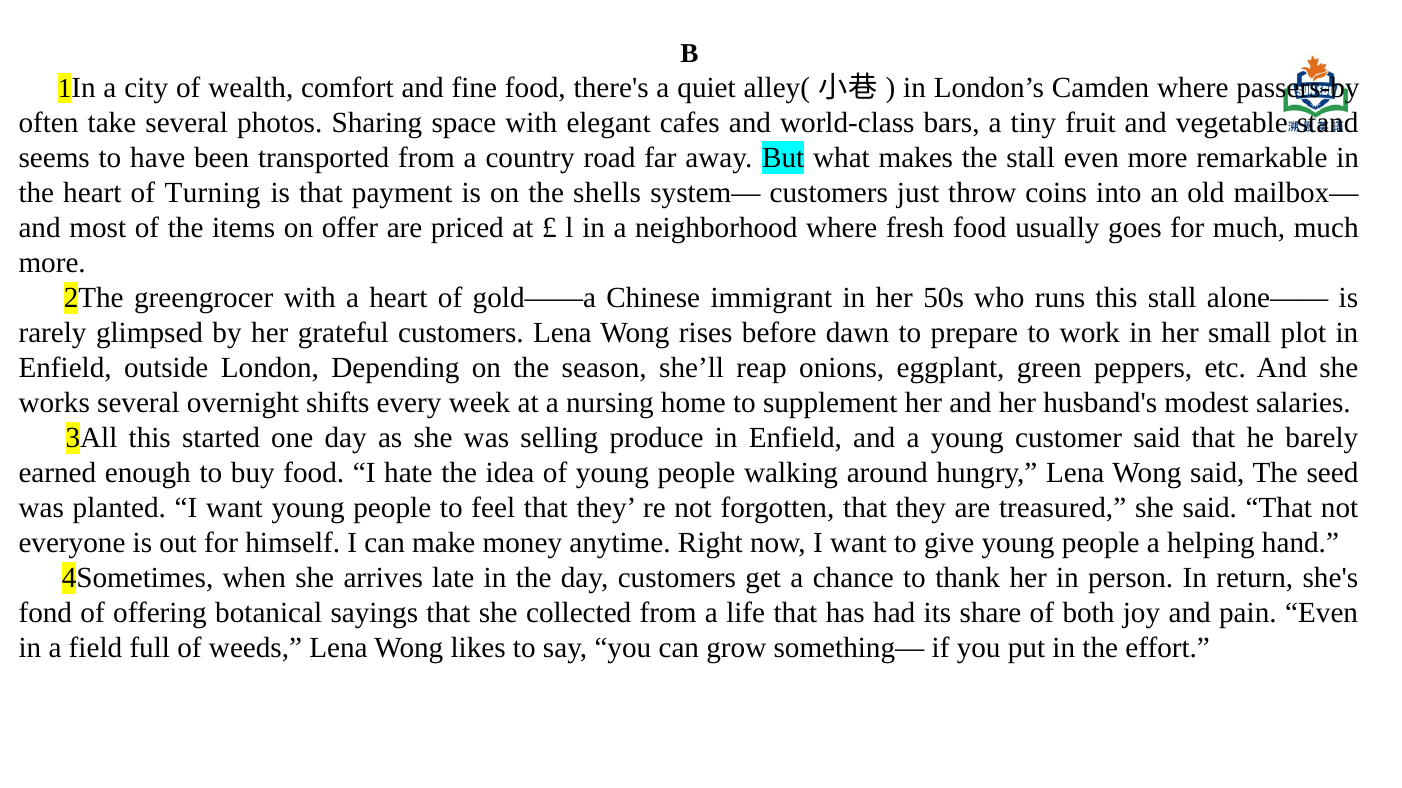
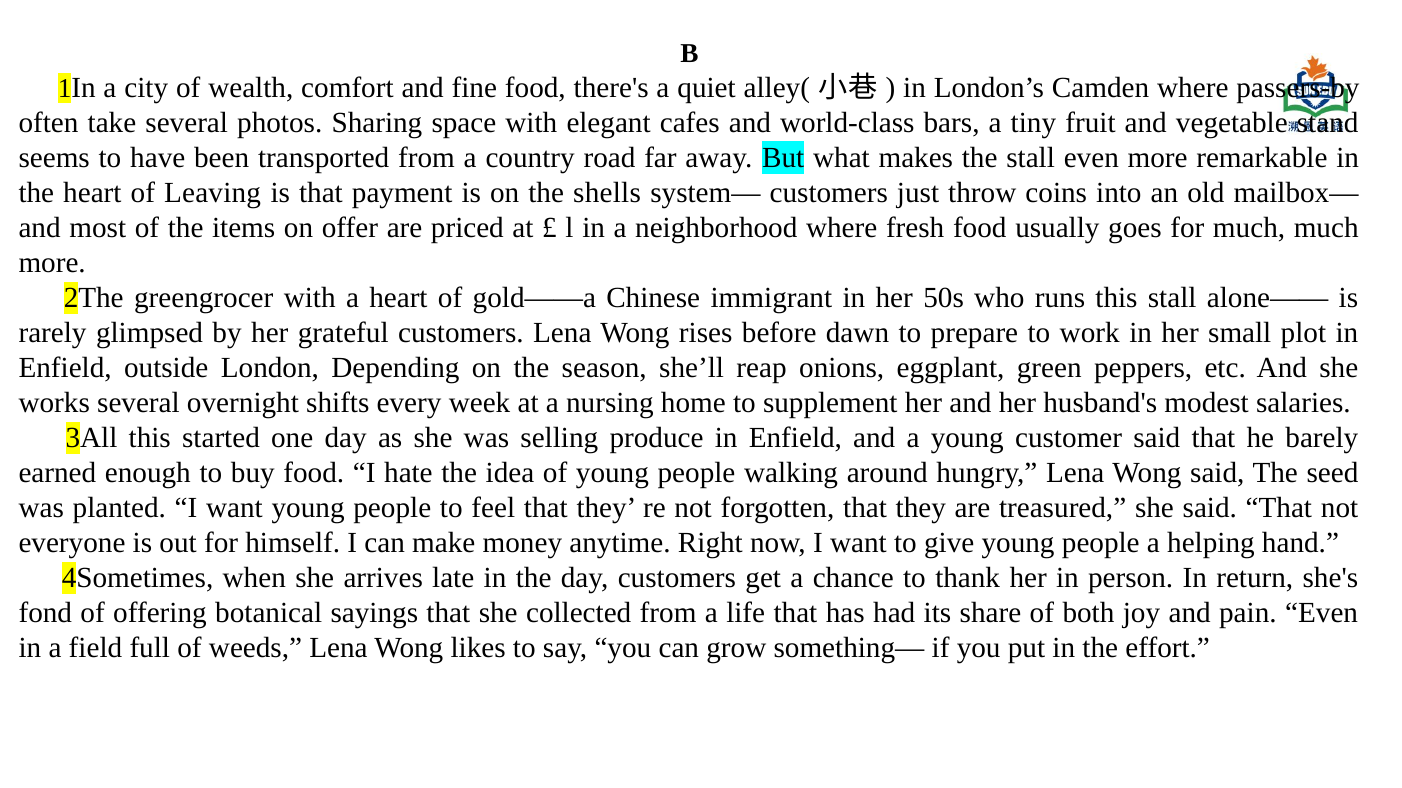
Turning: Turning -> Leaving (213, 193)
